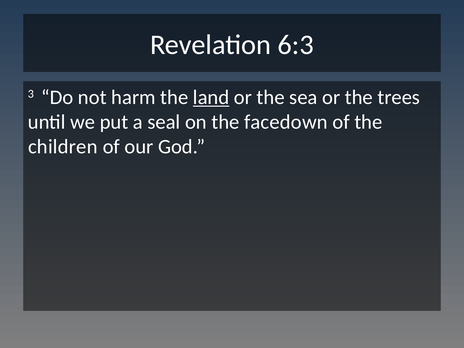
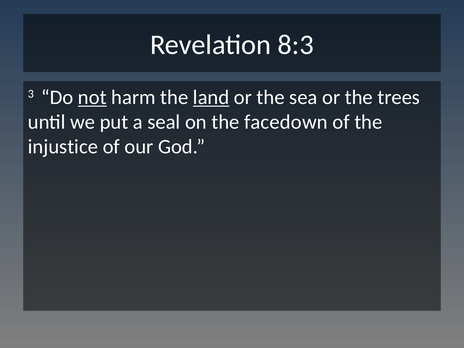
6:3: 6:3 -> 8:3 (296, 45)
not underline: none -> present (92, 97)
children: children -> injustice (63, 147)
